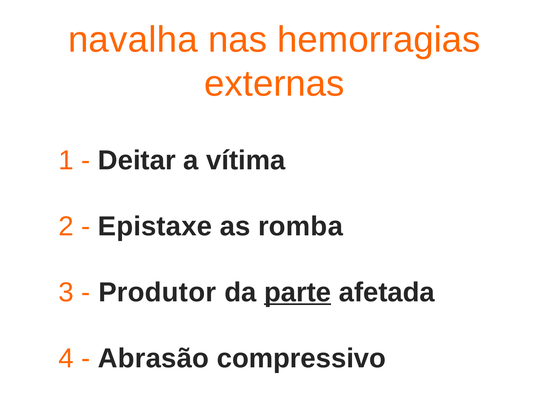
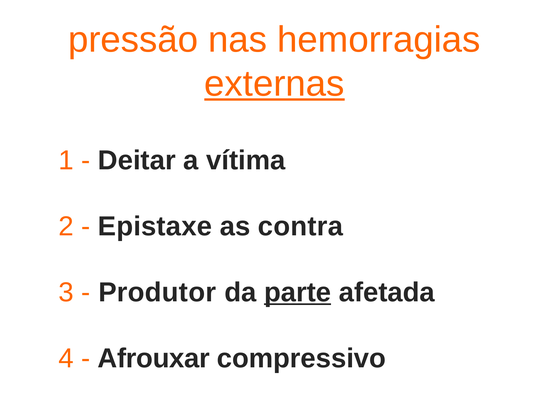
navalha: navalha -> pressão (133, 40)
externas underline: none -> present (274, 84)
romba: romba -> contra (300, 226)
Abrasão: Abrasão -> Afrouxar (154, 358)
